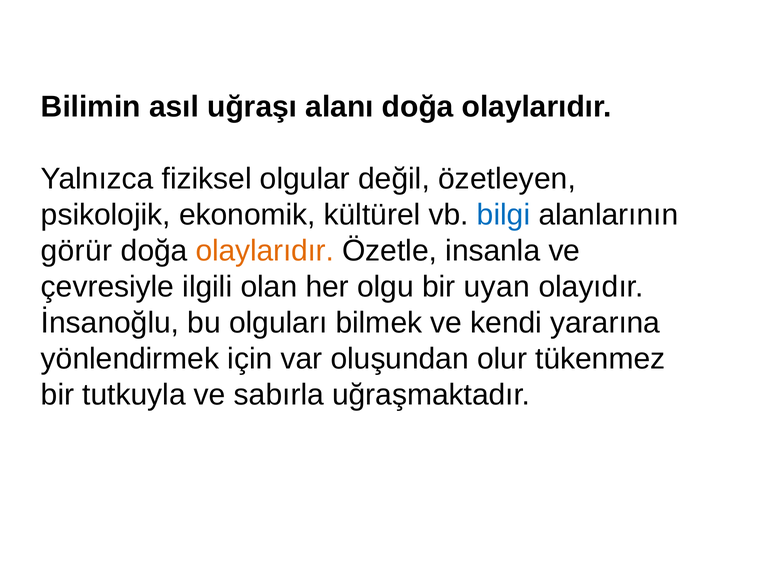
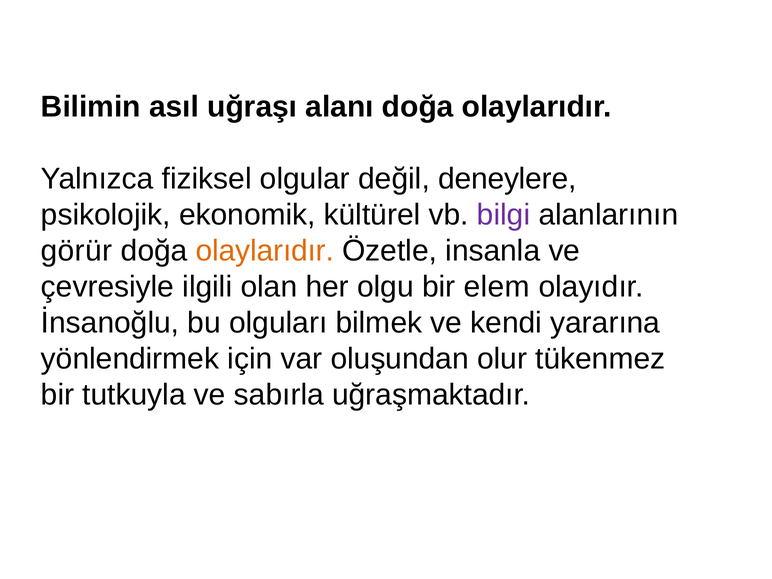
özetleyen: özetleyen -> deneylere (507, 179)
bilgi colour: blue -> purple (504, 215)
uyan: uyan -> elem (497, 287)
